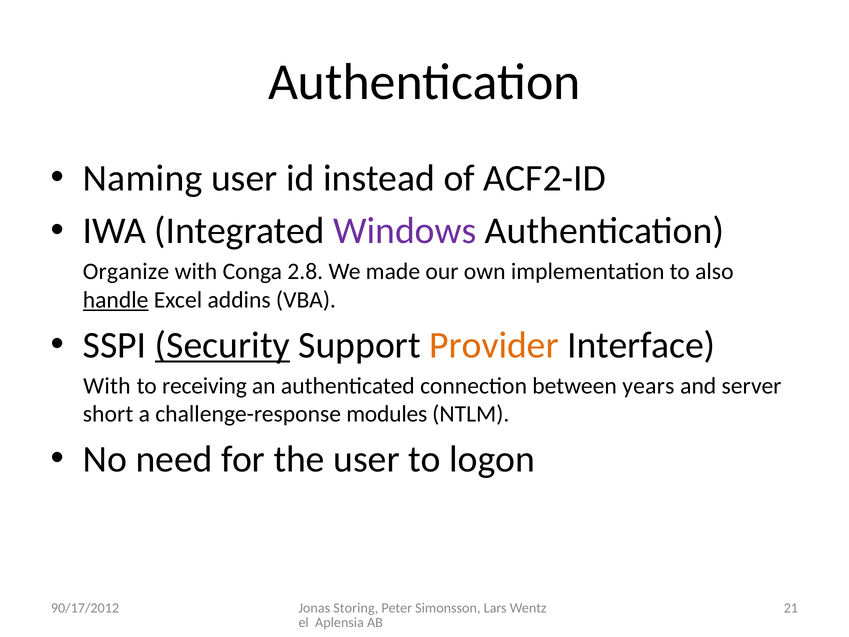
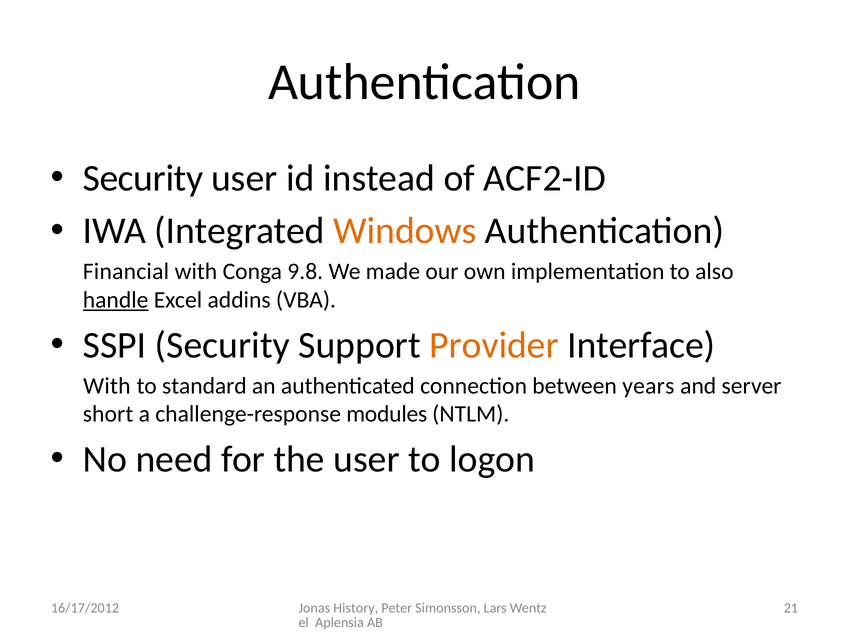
Naming: Naming -> Security (143, 178)
Windows colour: purple -> orange (405, 231)
Organize: Organize -> Financial (126, 271)
2.8: 2.8 -> 9.8 (305, 271)
Security underline: present -> none (222, 345)
receiving: receiving -> standard (204, 386)
Storing: Storing -> History (356, 608)
90/17/2012: 90/17/2012 -> 16/17/2012 (85, 608)
